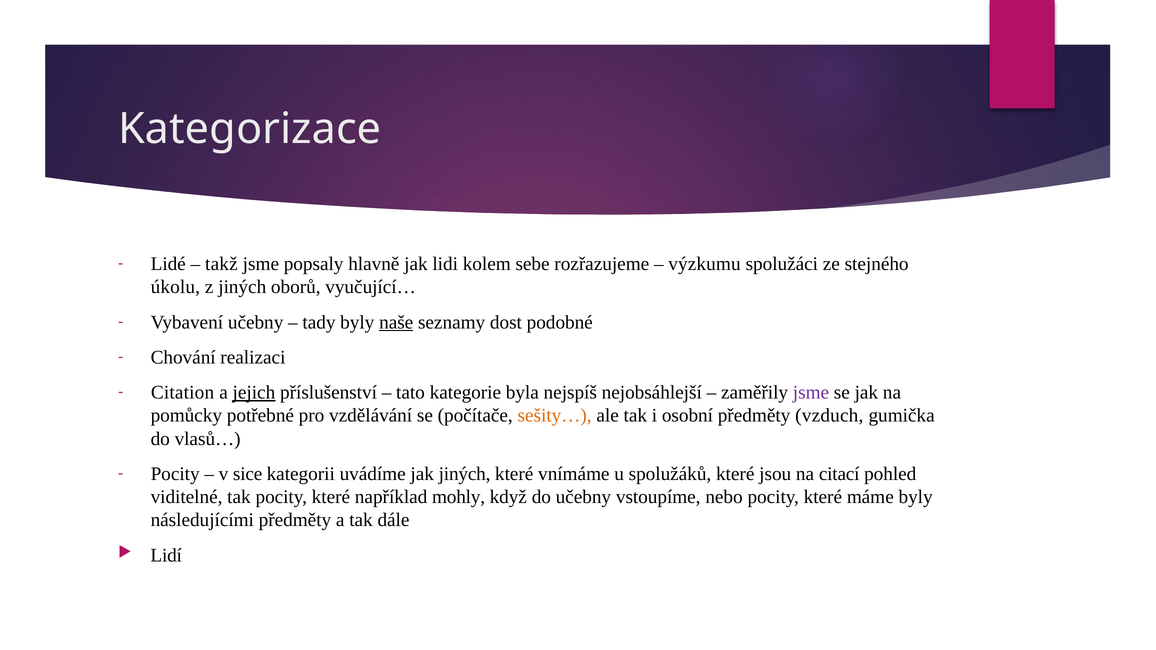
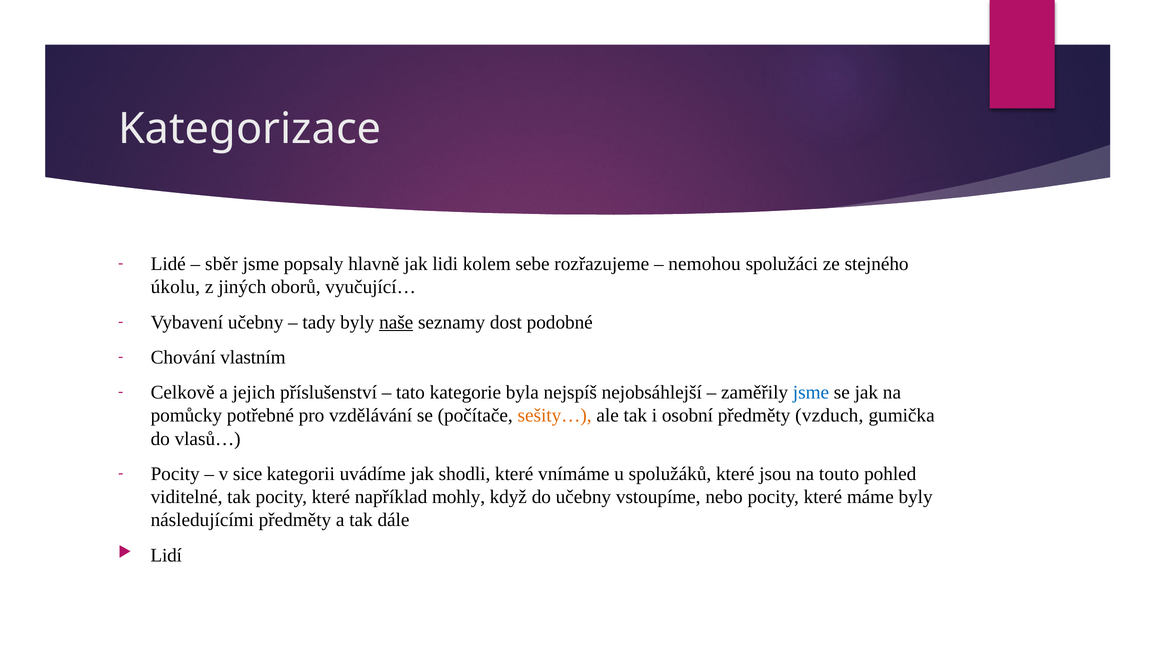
takž: takž -> sběr (221, 264)
výzkumu: výzkumu -> nemohou (704, 264)
realizaci: realizaci -> vlastním (253, 358)
Citation: Citation -> Celkově (183, 393)
jejich underline: present -> none (254, 393)
jsme colour: purple -> blue (811, 393)
jak jiných: jiných -> shodli (465, 474)
citací: citací -> touto (839, 474)
